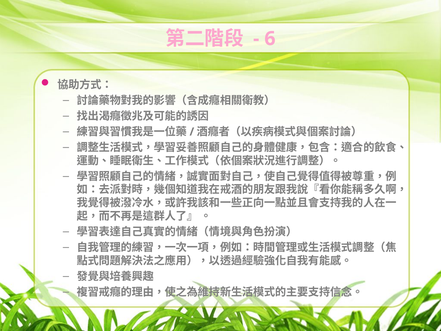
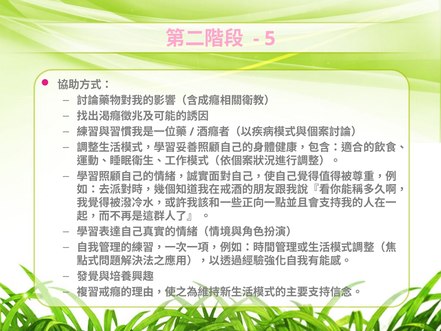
6: 6 -> 5 (270, 39)
